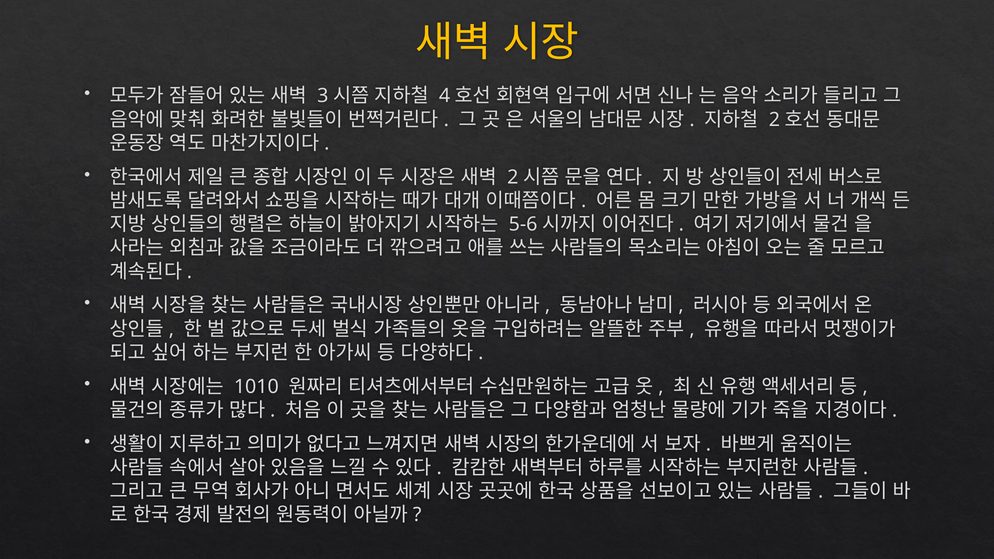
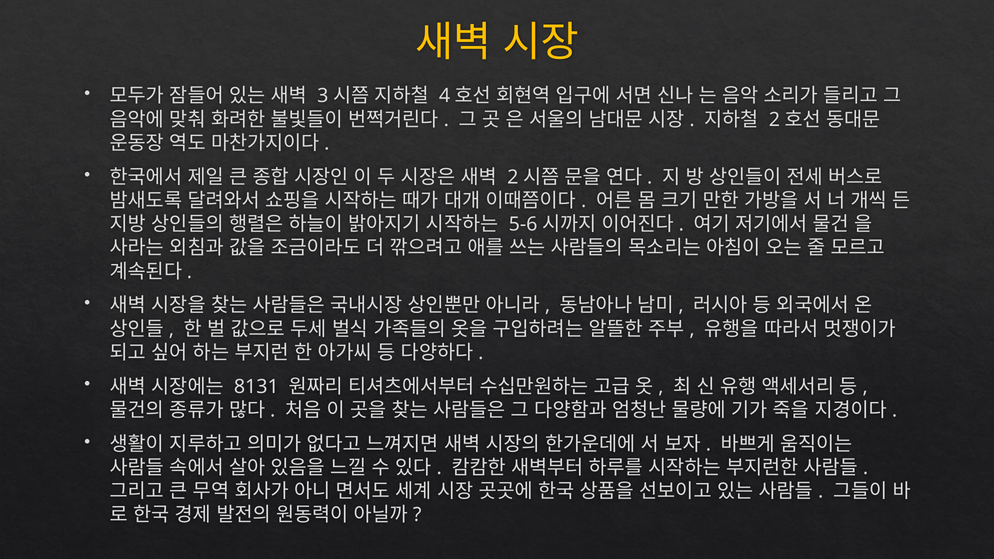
1010: 1010 -> 8131 (256, 387)
